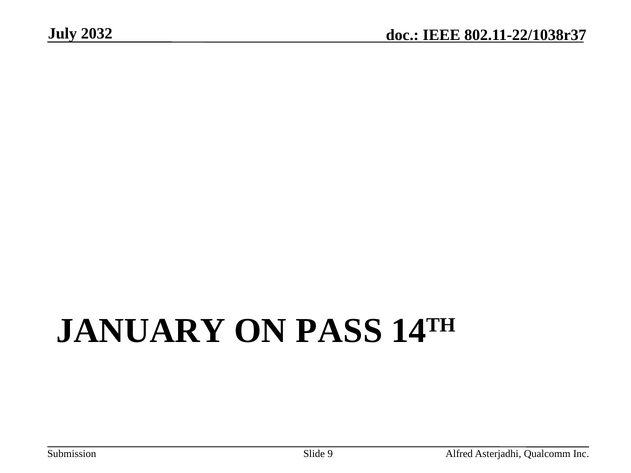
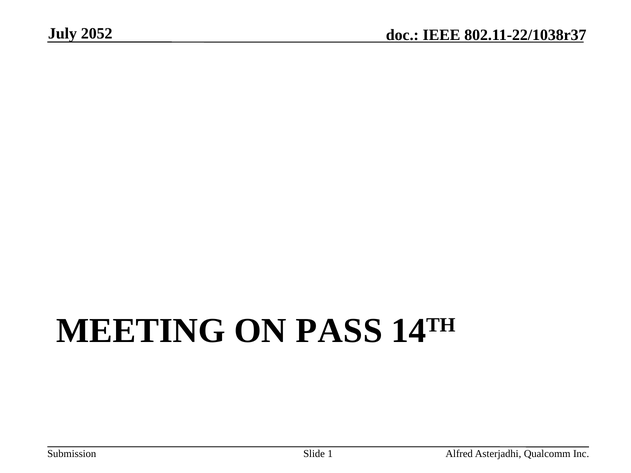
2032: 2032 -> 2052 (97, 33)
JANUARY: JANUARY -> MEETING (141, 331)
9: 9 -> 1 (330, 454)
